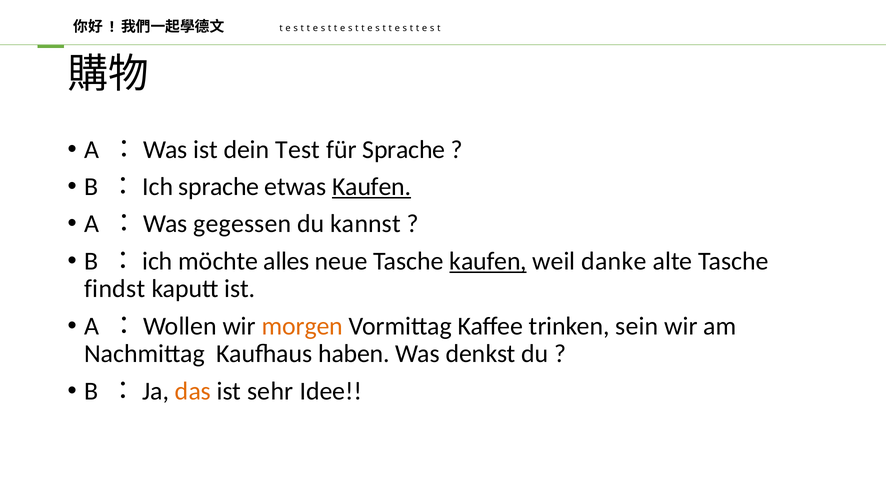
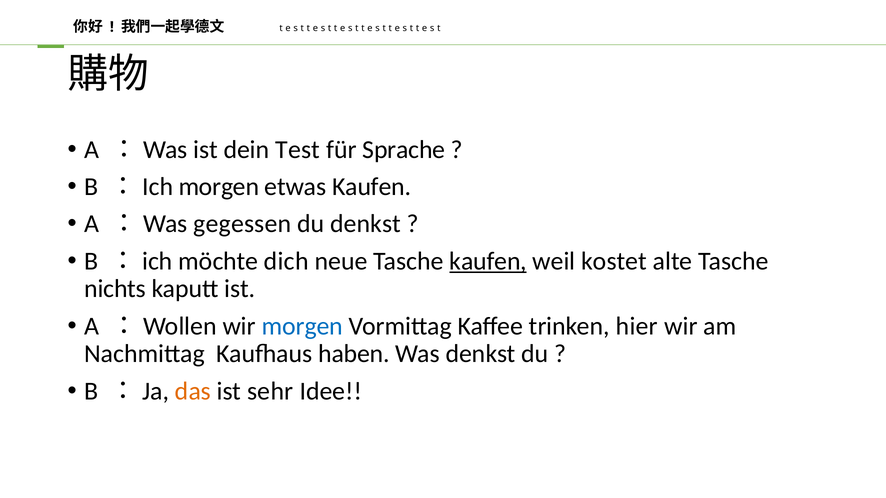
：Ich sprache: sprache -> morgen (219, 187)
Kaufen underline: present -> none (372, 187)
du kannst: kannst -> denkst (365, 224)
alles: alles -> dich (286, 261)
danke: danke -> kostet (614, 261)
findst: findst -> nichts (115, 289)
morgen colour: orange -> blue (302, 326)
sein: sein -> hier (637, 326)
